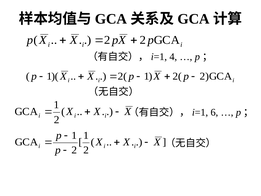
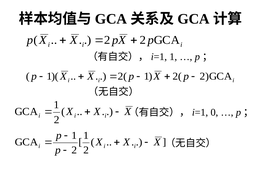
4: 4 -> 1 (173, 57)
6: 6 -> 0 (214, 112)
